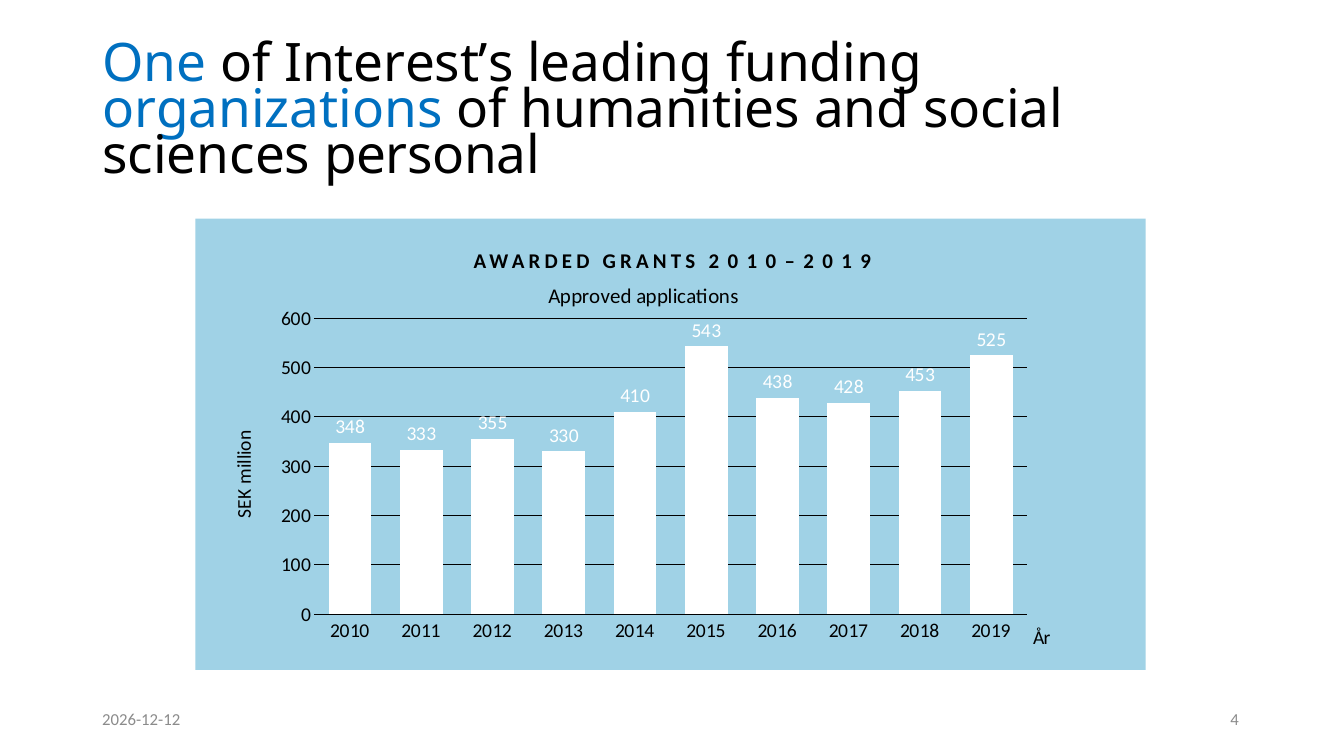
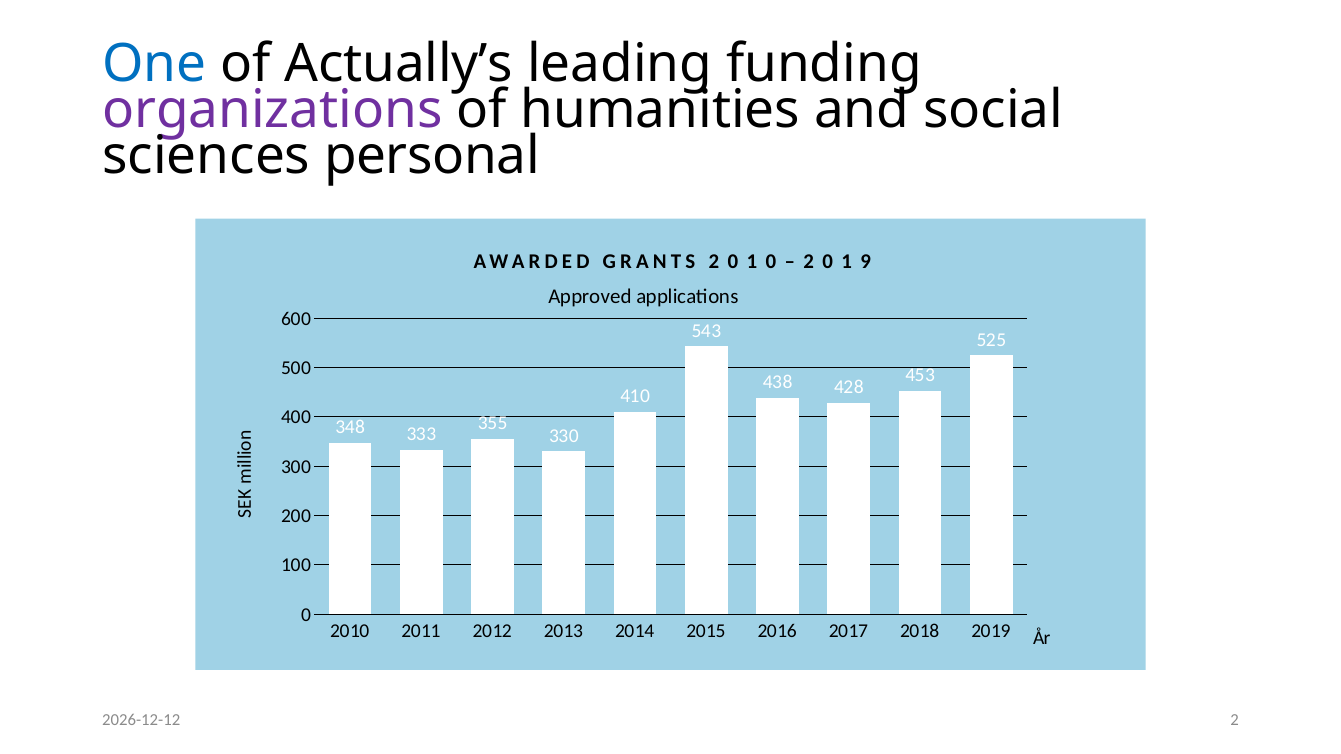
Interest’s: Interest’s -> Actually’s (399, 64)
organizations colour: blue -> purple (272, 110)
4: 4 -> 2 (1235, 720)
